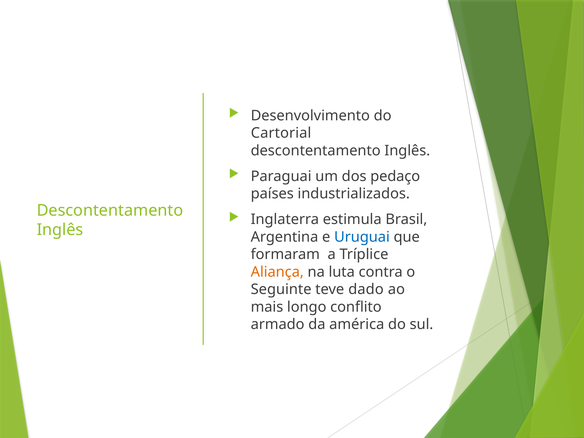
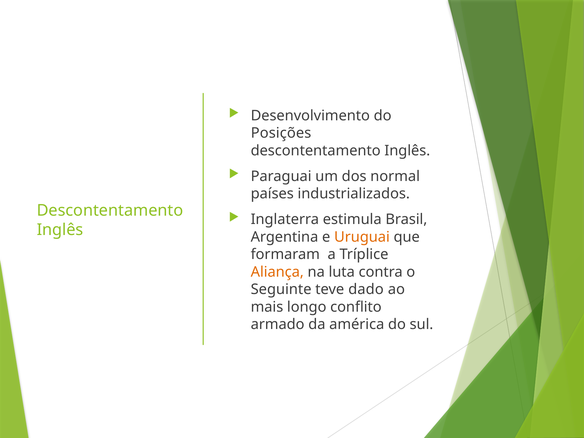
Cartorial: Cartorial -> Posições (281, 133)
pedaço: pedaço -> normal (395, 176)
Uruguai colour: blue -> orange (362, 237)
